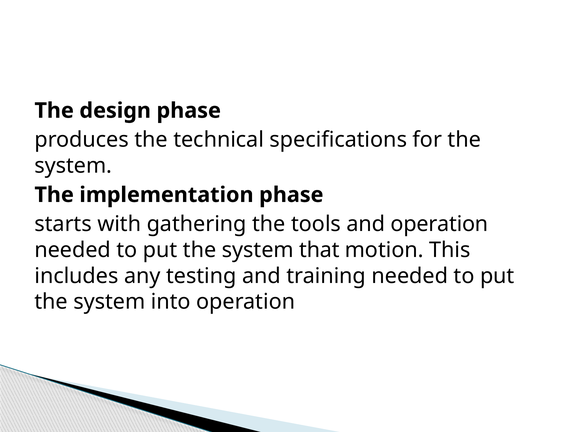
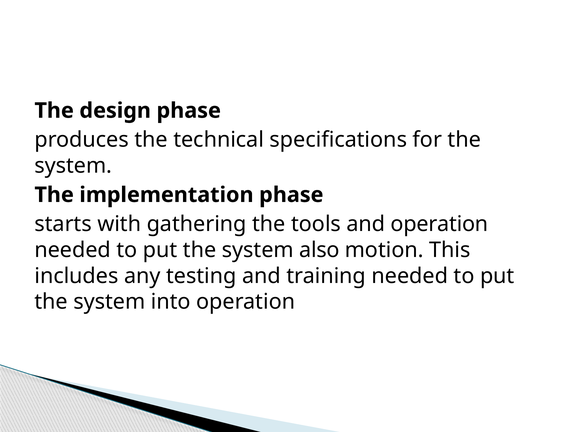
that: that -> also (319, 250)
